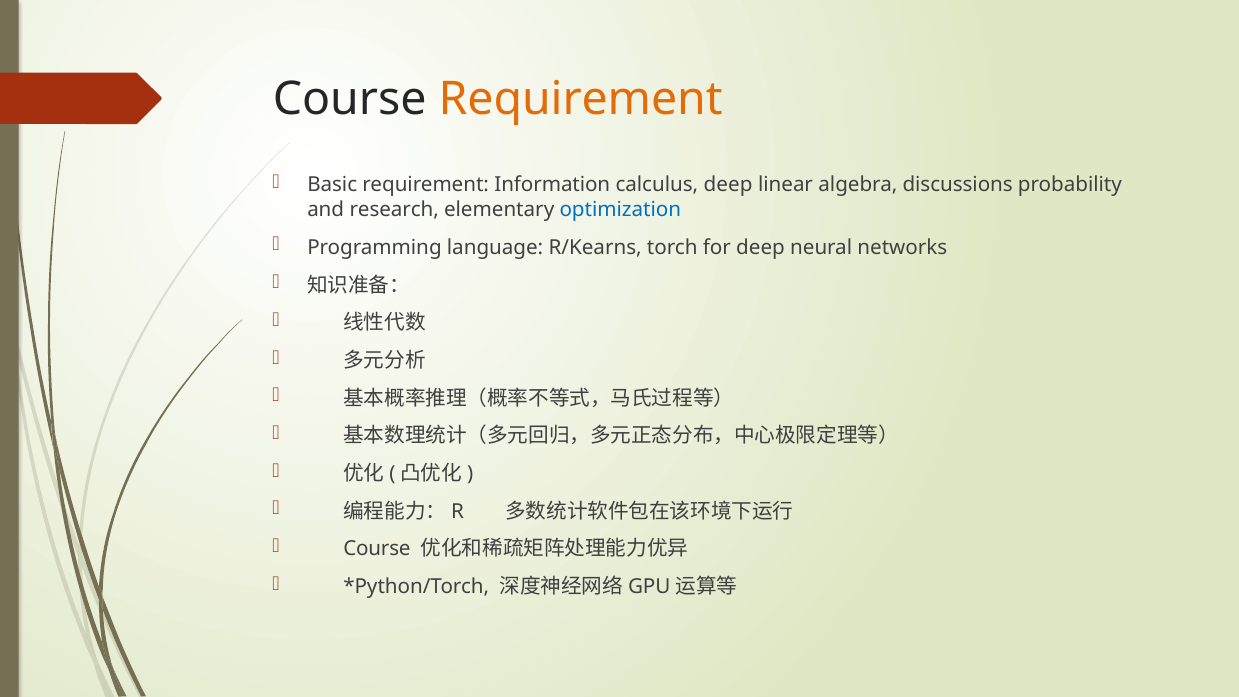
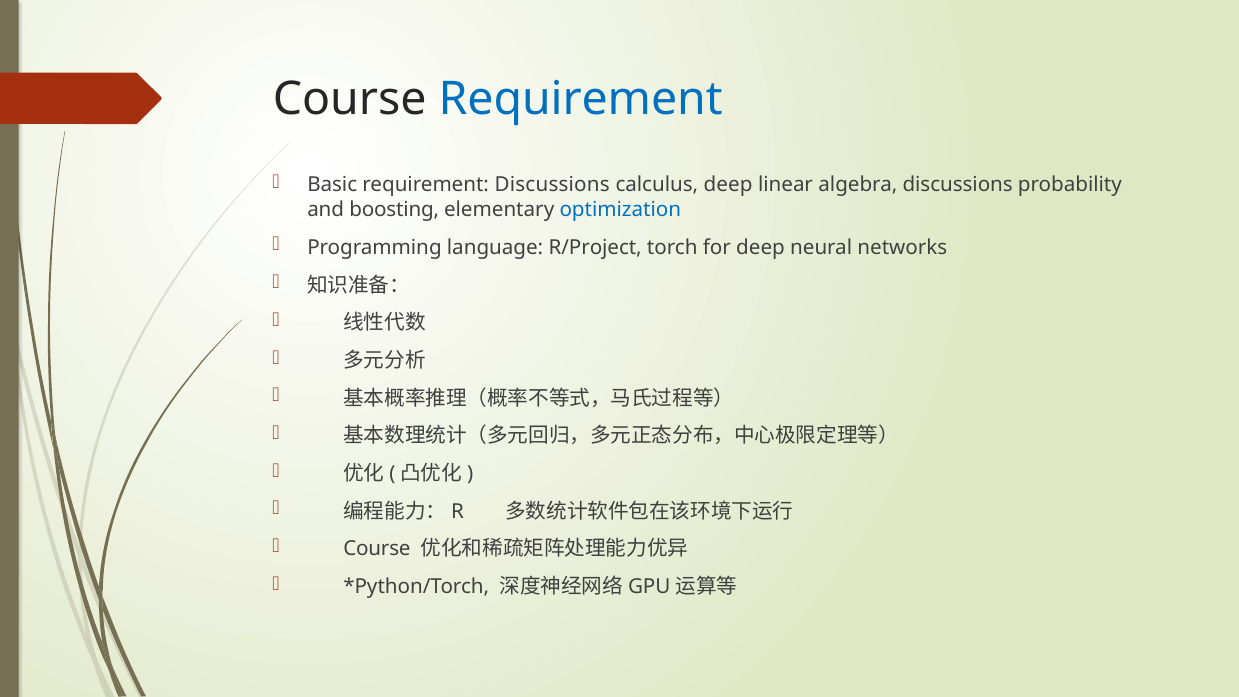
Requirement colour: orange -> blue (581, 99)
requirement Information: Information -> Discussions (552, 185)
research: research -> boosting (394, 210)
R/Kearns: R/Kearns -> R/Project (595, 248)
